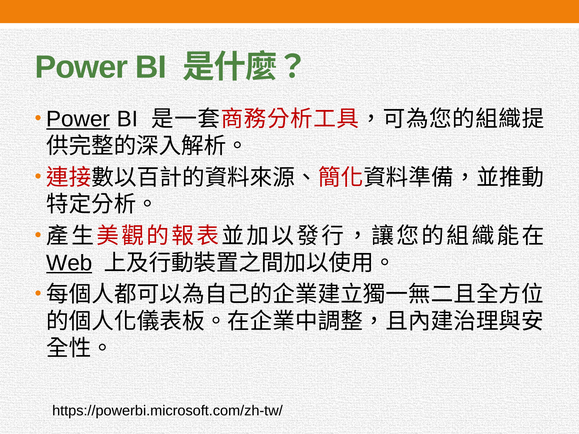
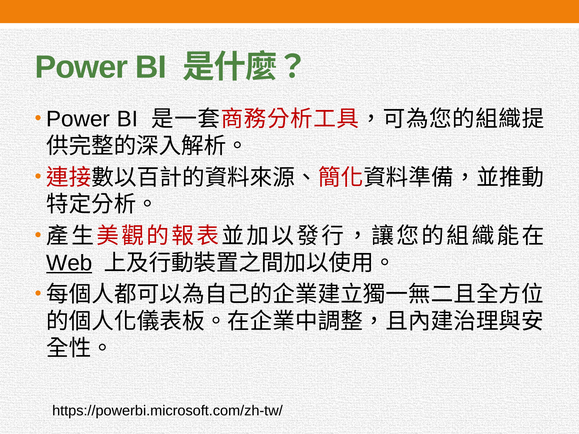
Power underline: present -> none (78, 119)
